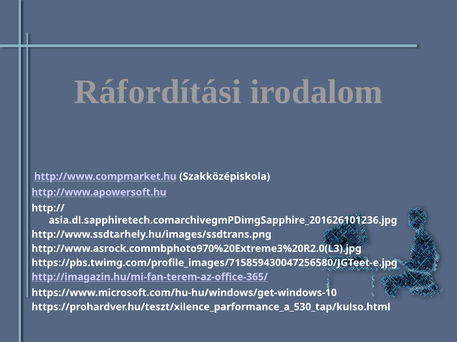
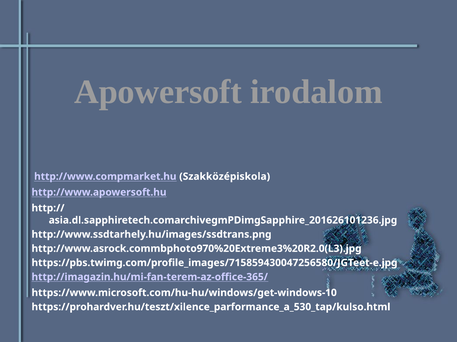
Ráfordítási: Ráfordítási -> Apowersoft (158, 92)
